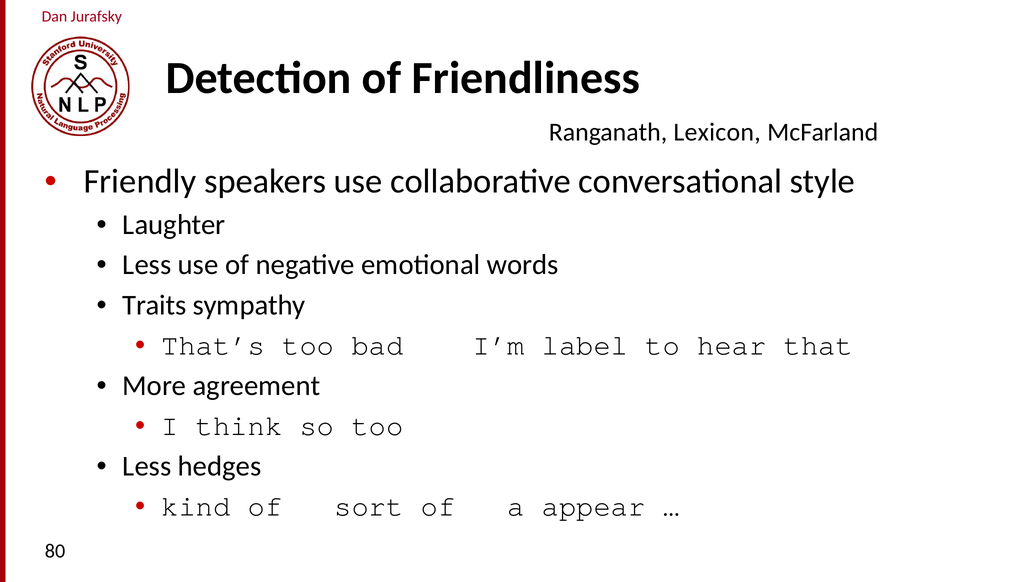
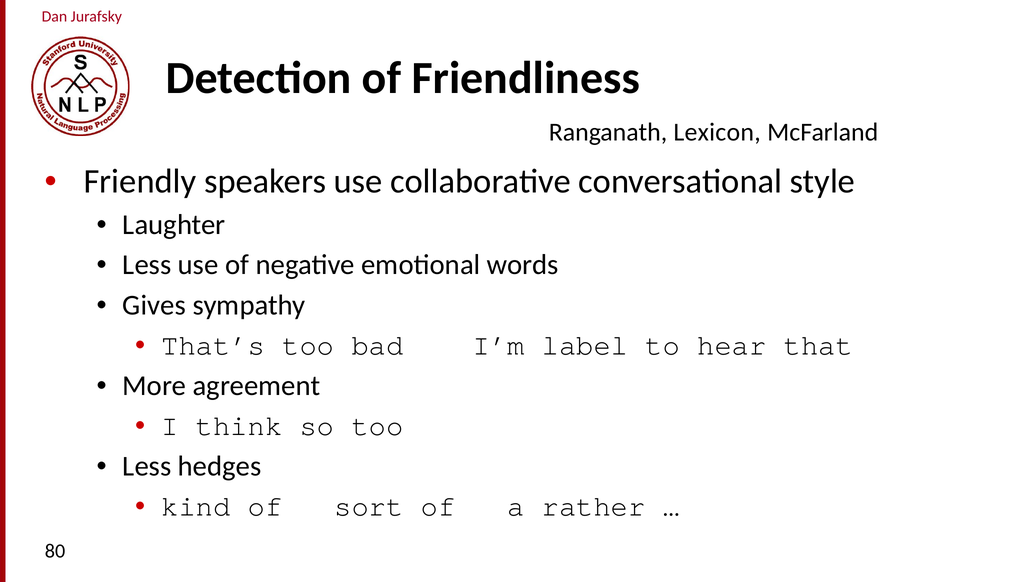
Traits: Traits -> Gives (154, 305)
appear: appear -> rather (594, 506)
